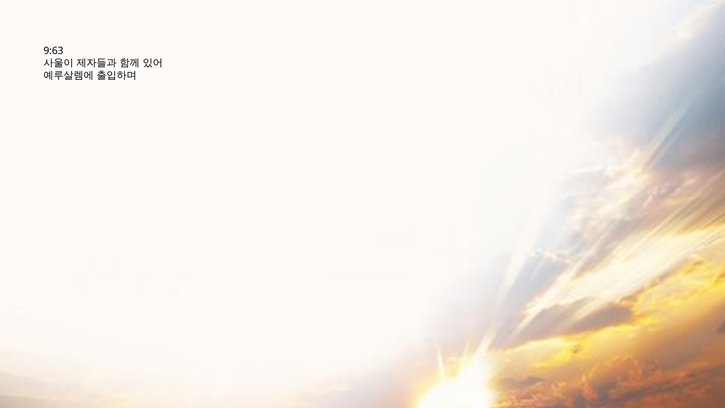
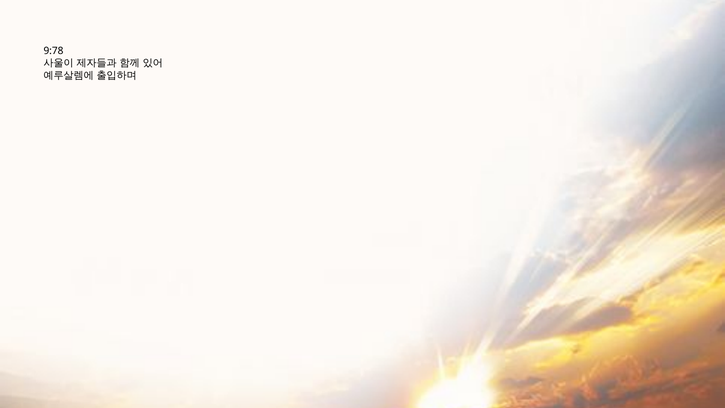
9:63: 9:63 -> 9:78 (53, 51)
